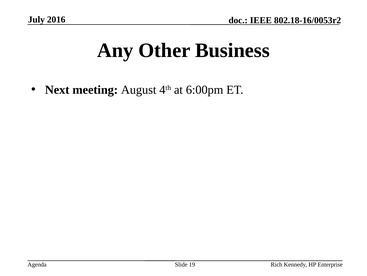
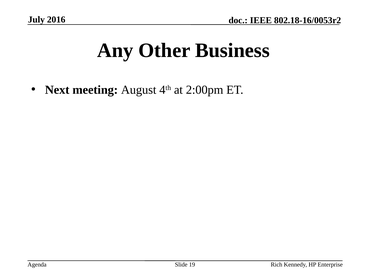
6:00pm: 6:00pm -> 2:00pm (205, 90)
